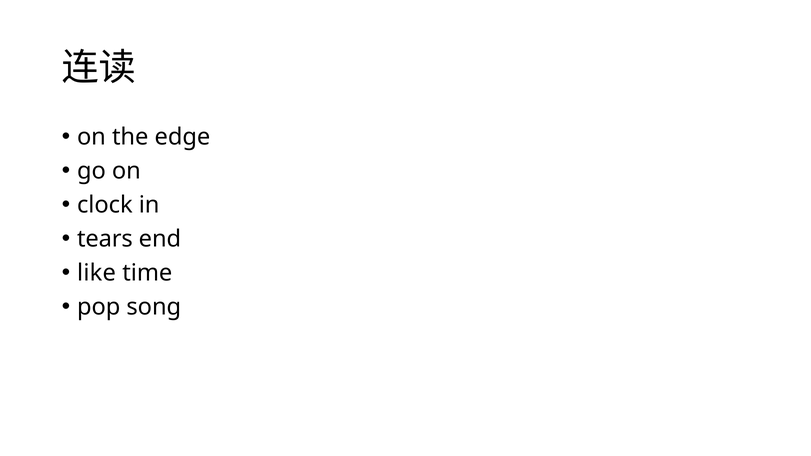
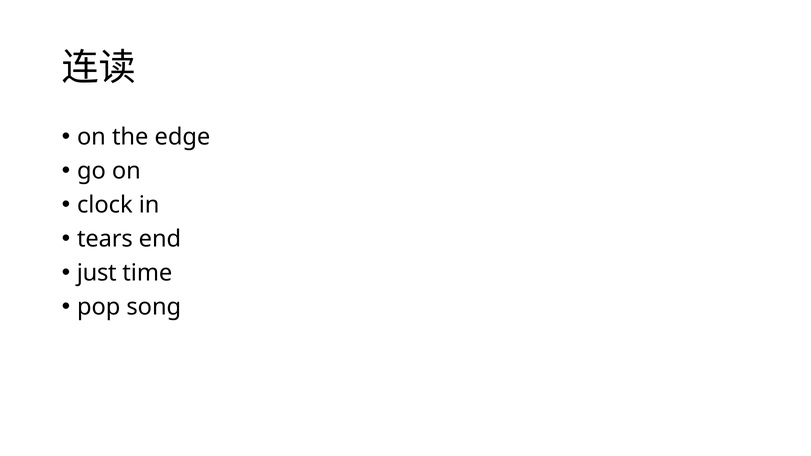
like: like -> just (97, 273)
